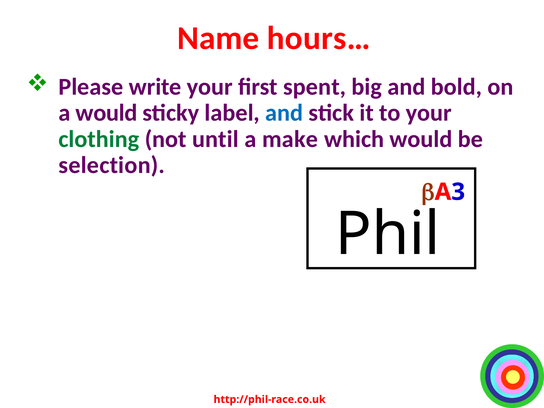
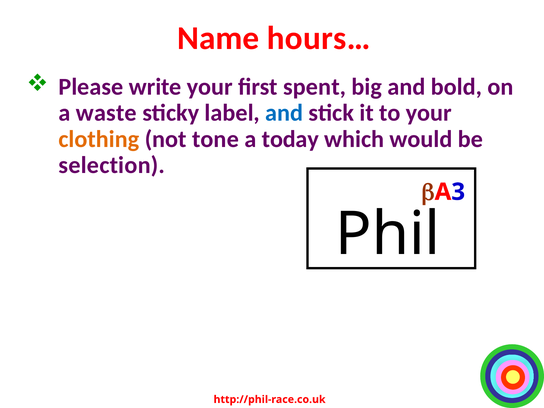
a would: would -> waste (106, 113)
clothing colour: green -> orange (99, 139)
until: until -> tone (215, 139)
make: make -> today (290, 139)
